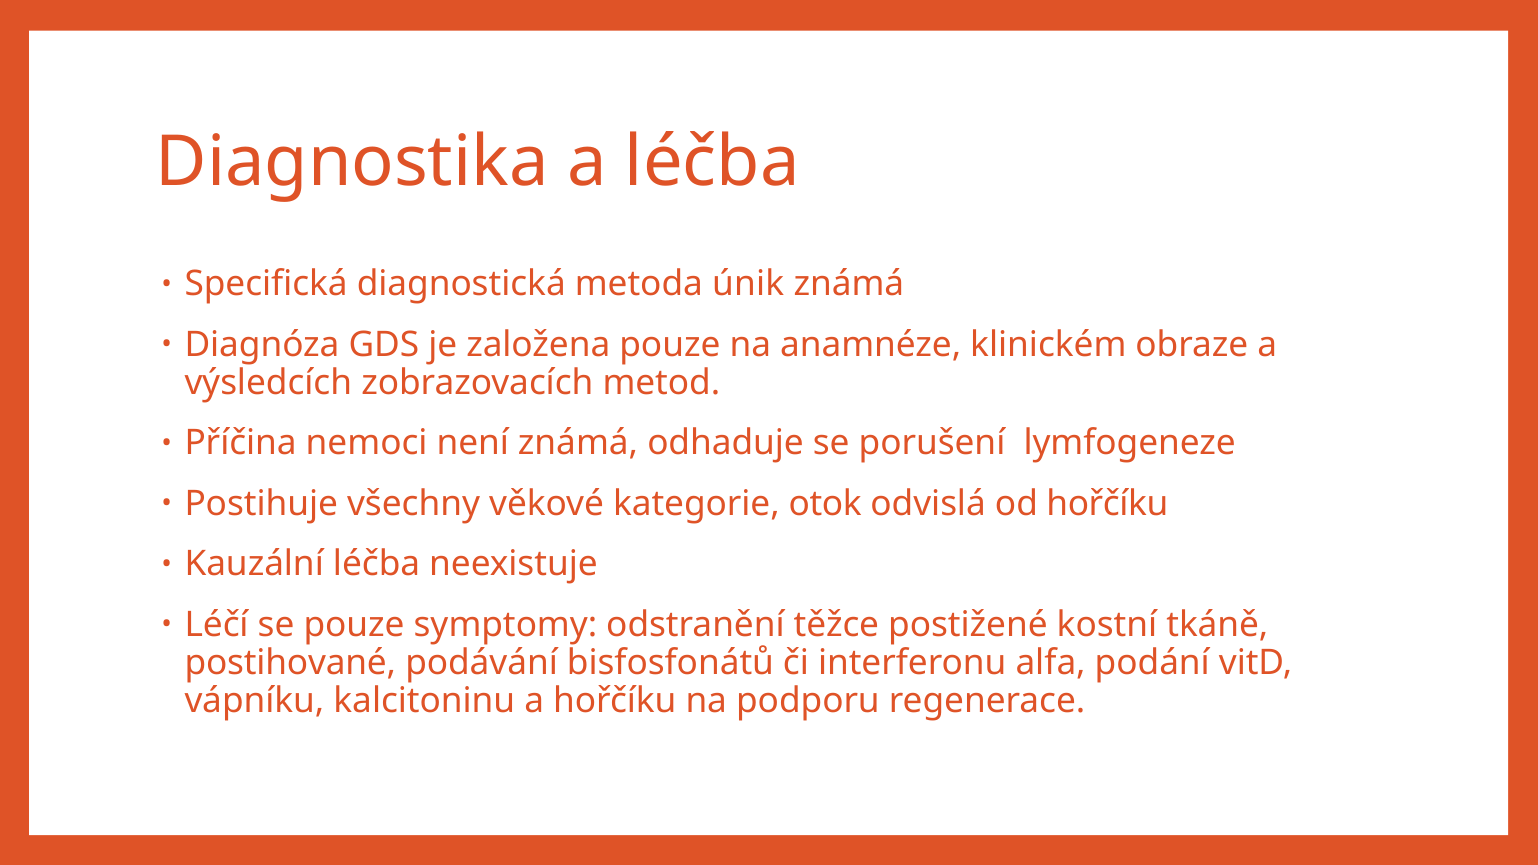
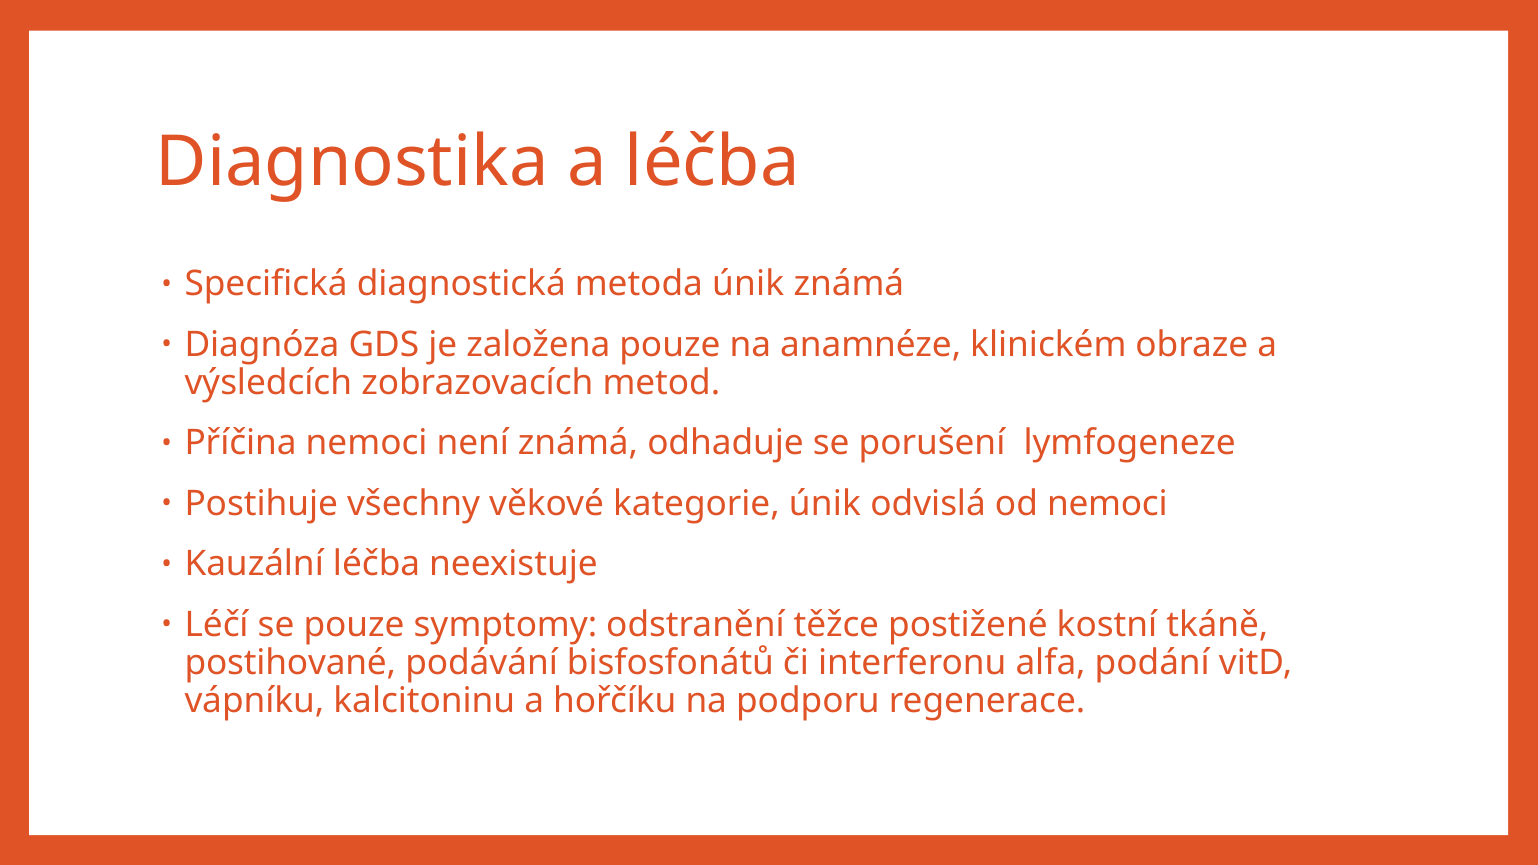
kategorie otok: otok -> únik (825, 504)
od hořčíku: hořčíku -> nemoci (1107, 504)
